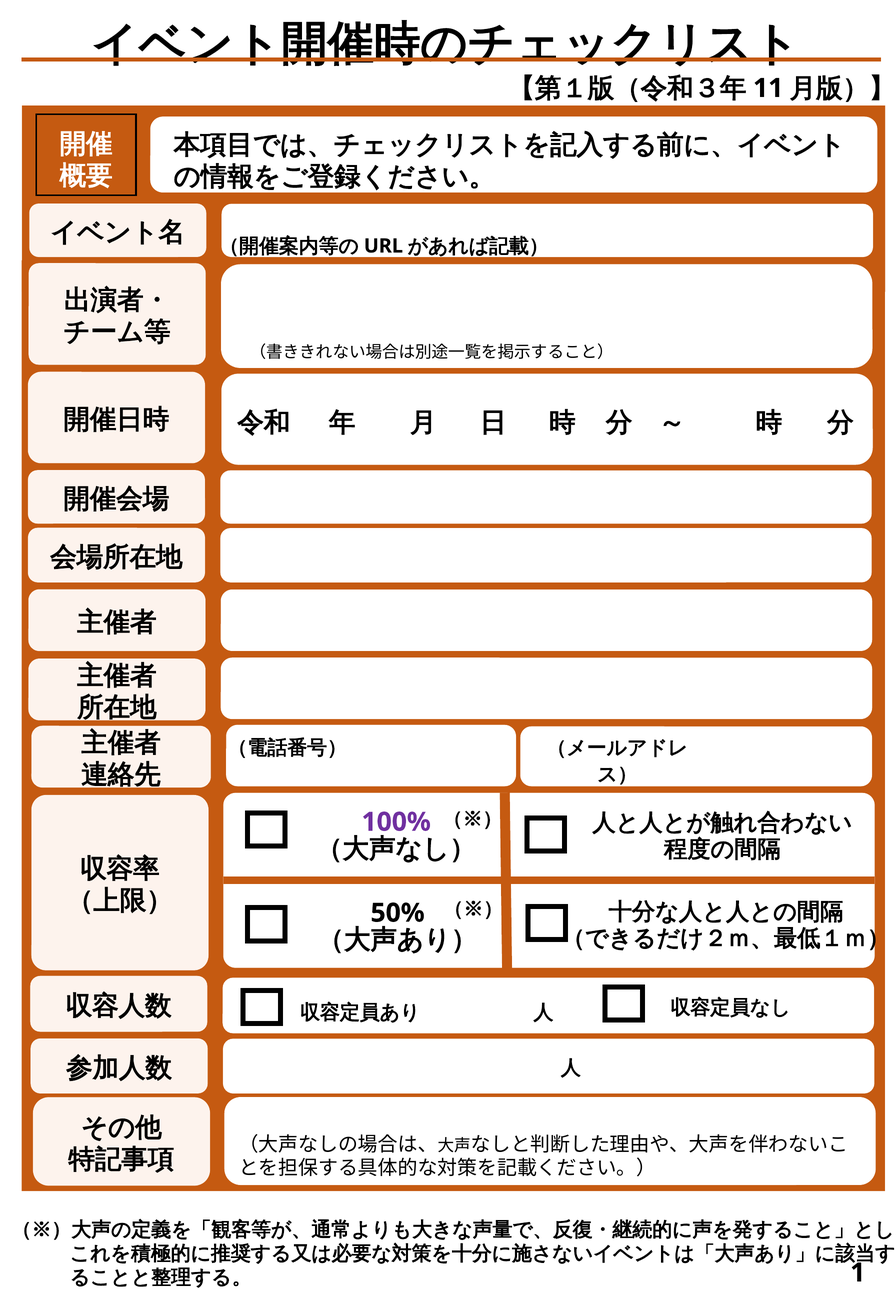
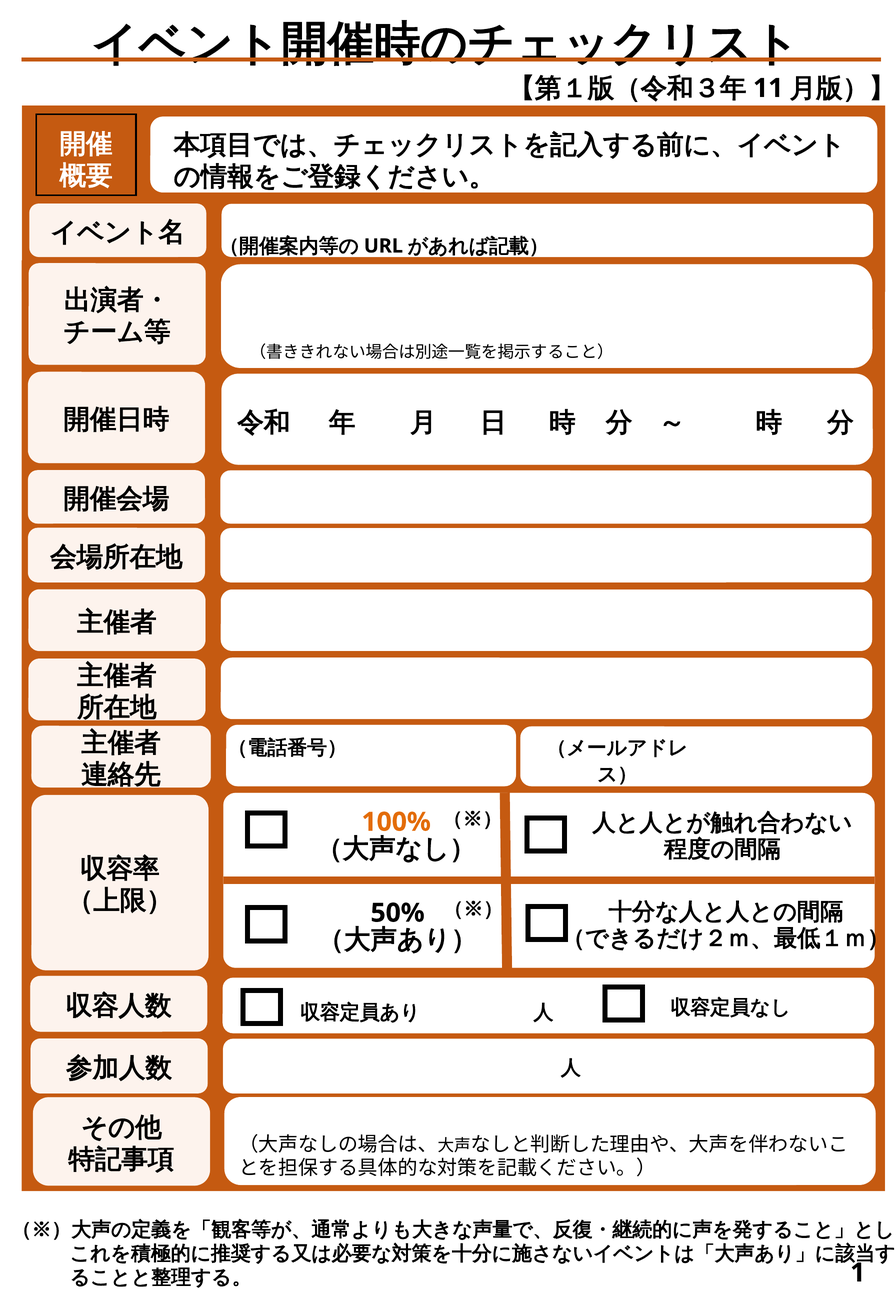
100% colour: purple -> orange (396, 822)
